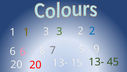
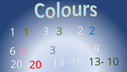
6 7: 7 -> 3 (53, 50)
45: 45 -> 10 (113, 61)
